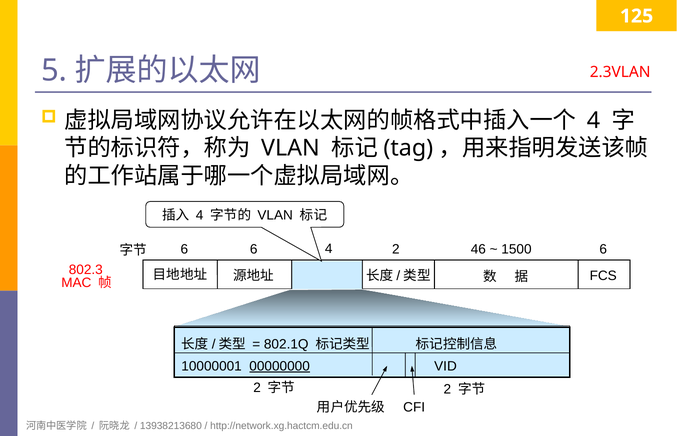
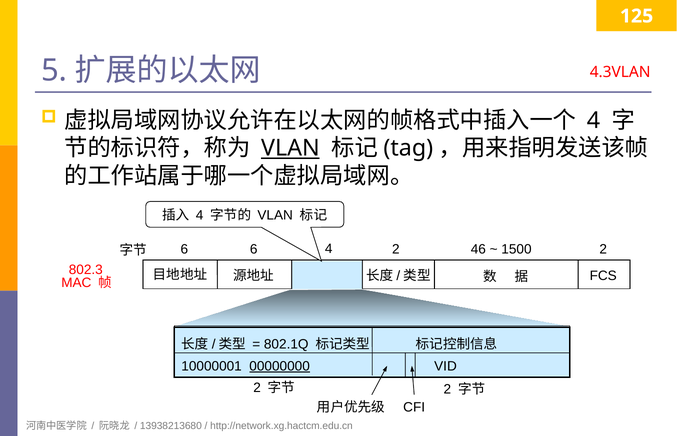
2.3VLAN: 2.3VLAN -> 4.3VLAN (620, 72)
VLAN underline: none -> present (290, 148)
1500 6: 6 -> 2 (603, 249)
